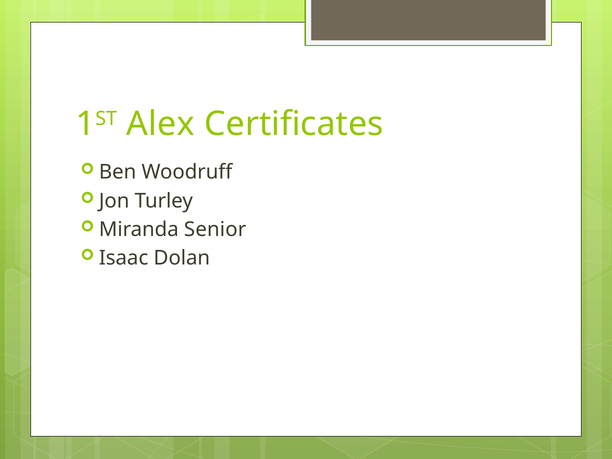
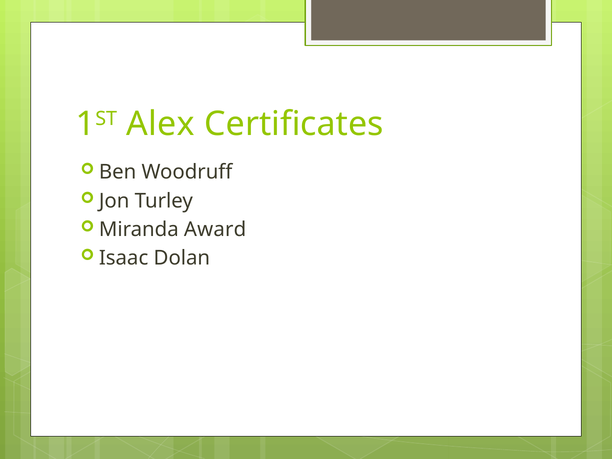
Senior: Senior -> Award (215, 229)
